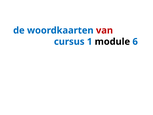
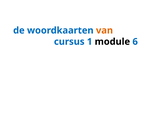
van colour: red -> orange (104, 30)
